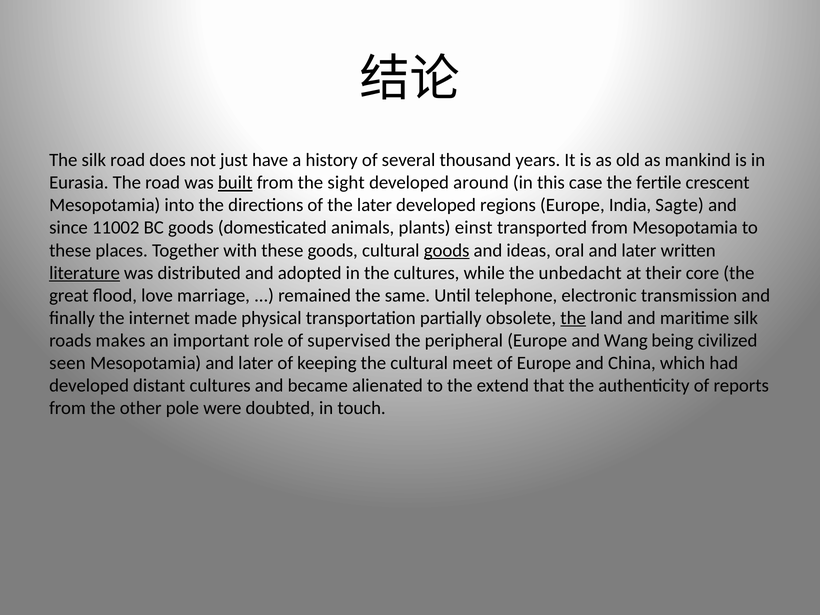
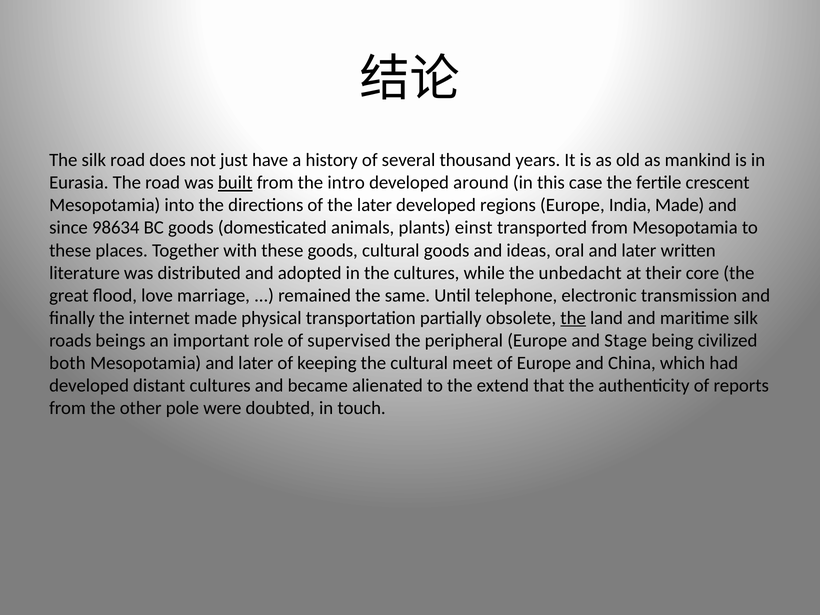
sight: sight -> intro (346, 183)
India Sagte: Sagte -> Made (680, 205)
11002: 11002 -> 98634 (116, 228)
goods underline: present -> none (447, 250)
literature underline: present -> none (85, 273)
makes: makes -> beings (121, 340)
Wang: Wang -> Stage (626, 340)
seen: seen -> both (67, 363)
